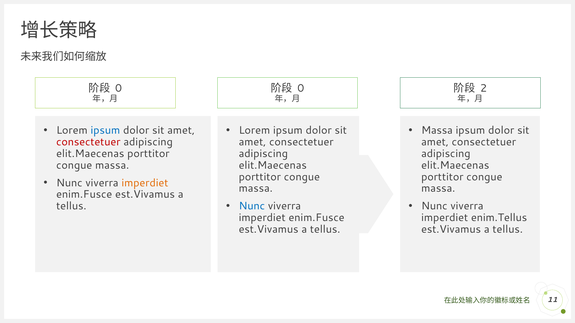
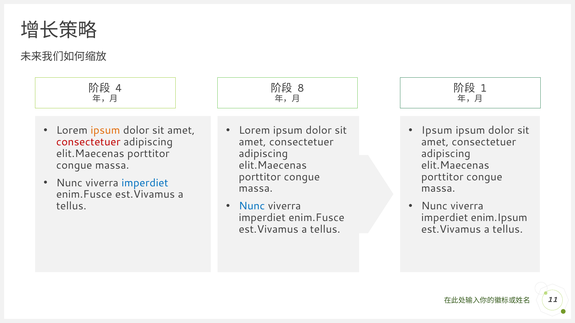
0: 0 -> 8 (301, 89)
0: 0 -> 4 (119, 89)
2: 2 -> 1 (484, 89)
ipsum colour: blue -> orange (105, 130)
Massa: Massa -> Ipsum (437, 130)
imperdiet colour: orange -> blue (145, 183)
enim.Tellus: enim.Tellus -> enim.Ipsum (499, 218)
